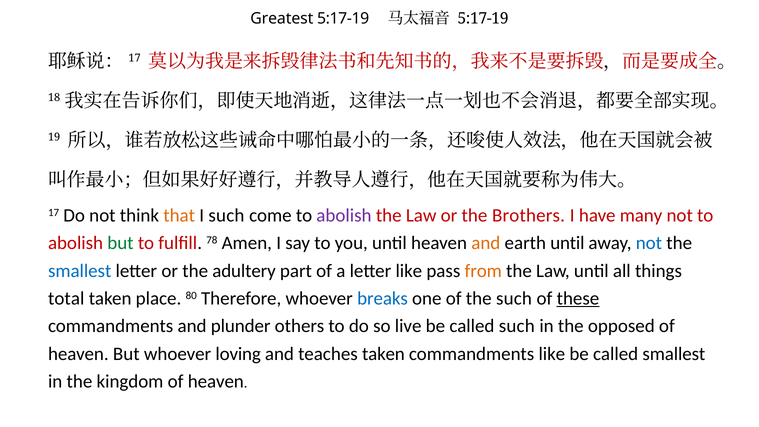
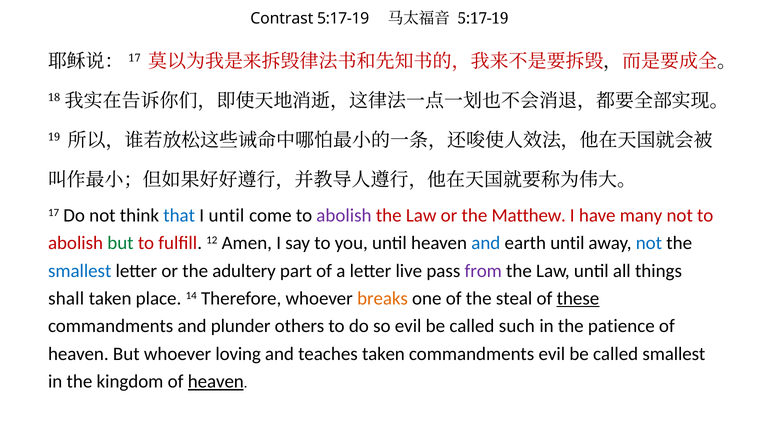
Greatest: Greatest -> Contrast (282, 19)
that colour: orange -> blue (179, 215)
I such: such -> until (226, 215)
Brothers: Brothers -> Matthew (529, 215)
78: 78 -> 12 (212, 240)
and colour: orange -> blue (486, 243)
letter like: like -> live (409, 271)
from colour: orange -> purple (483, 271)
total: total -> shall (66, 298)
80: 80 -> 14 (191, 295)
breaks colour: blue -> orange (383, 298)
the such: such -> steal (514, 298)
so live: live -> evil (408, 326)
opposed: opposed -> patience (621, 326)
commandments like: like -> evil (552, 354)
heaven underline: none -> present (216, 381)
